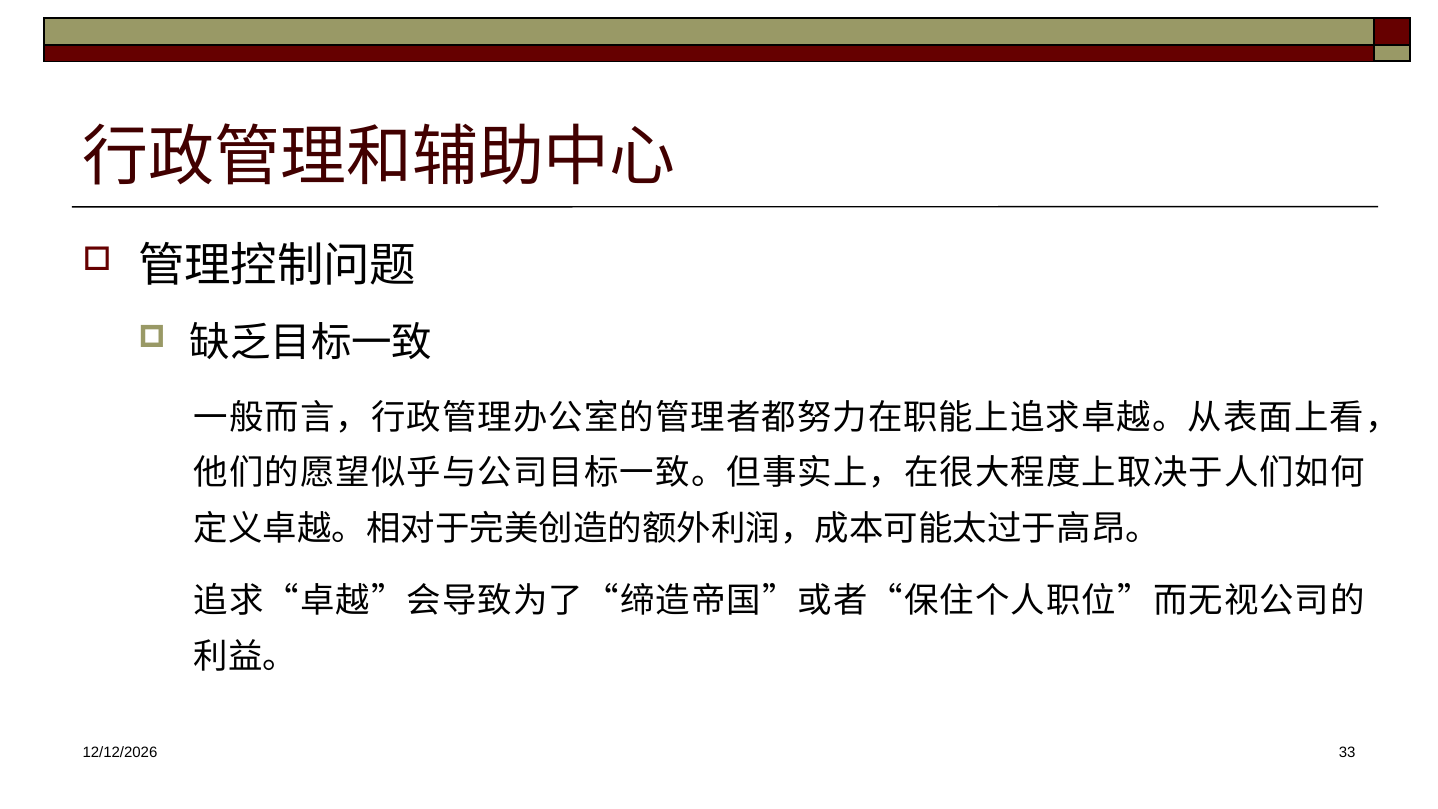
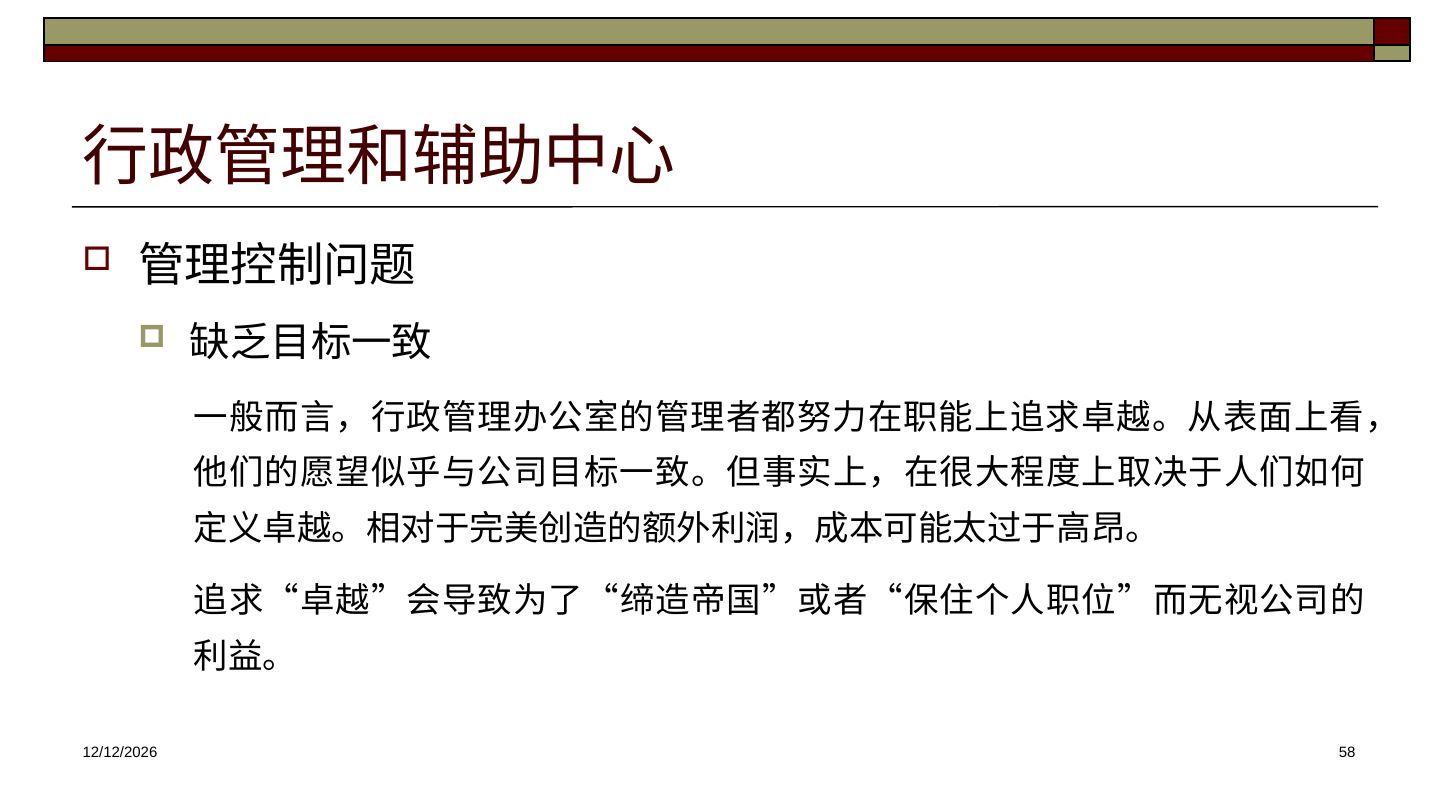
33: 33 -> 58 (1347, 752)
